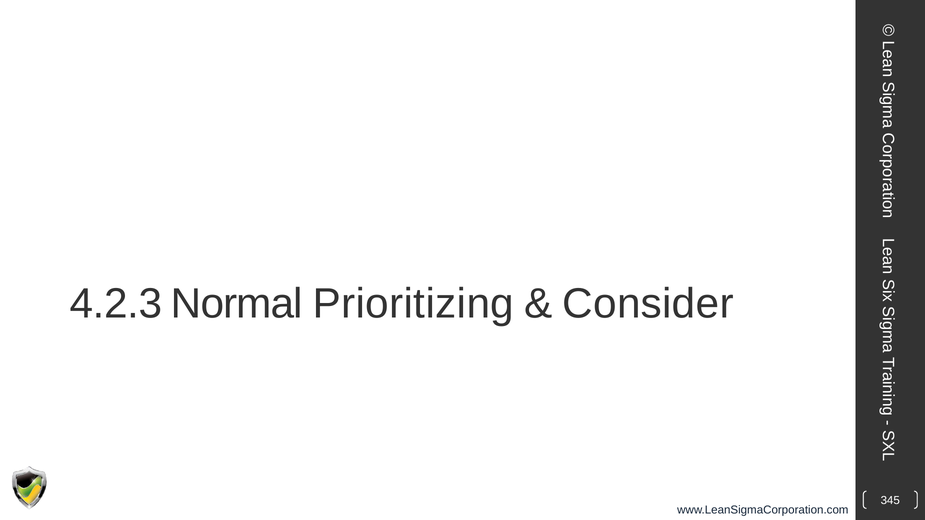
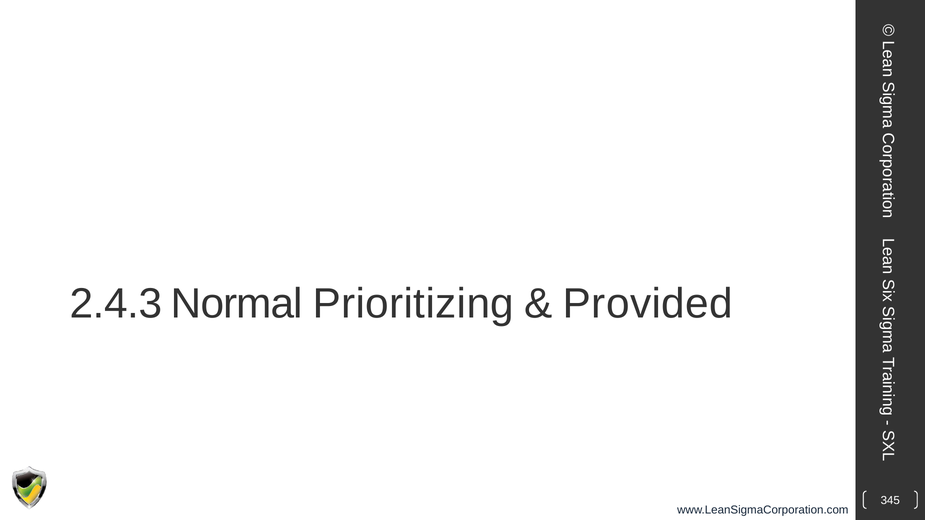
4.2.3: 4.2.3 -> 2.4.3 (116, 304)
Consider: Consider -> Provided (648, 304)
